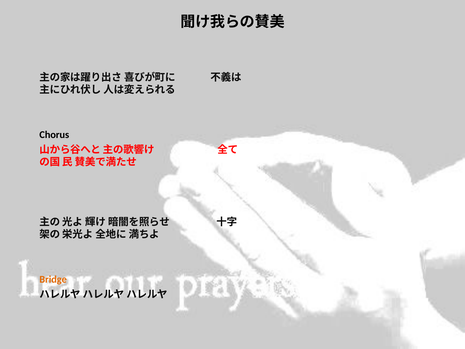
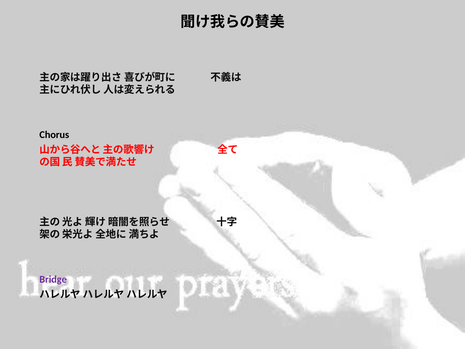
Bridge colour: orange -> purple (53, 279)
